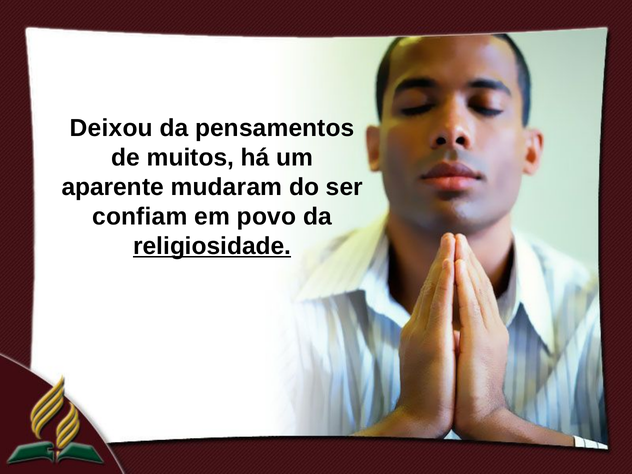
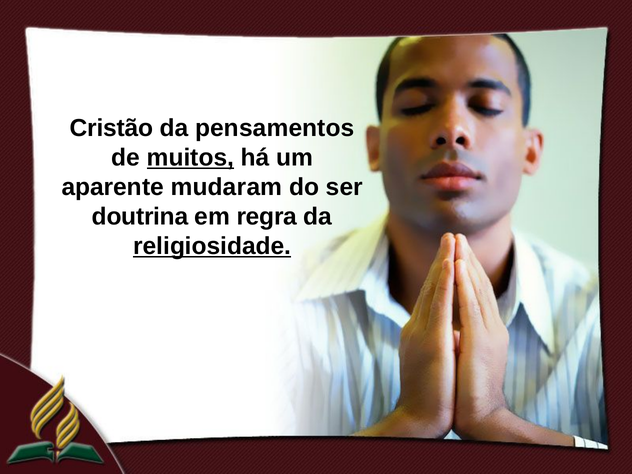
Deixou: Deixou -> Cristão (111, 128)
muitos underline: none -> present (190, 158)
confiam: confiam -> doutrina (140, 217)
povo: povo -> regra (267, 217)
